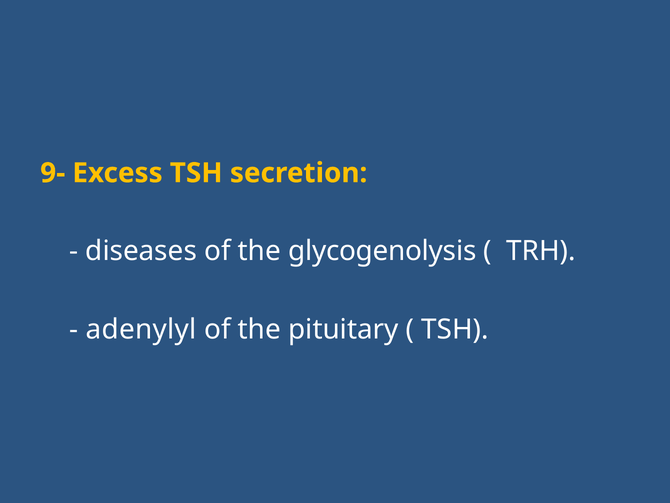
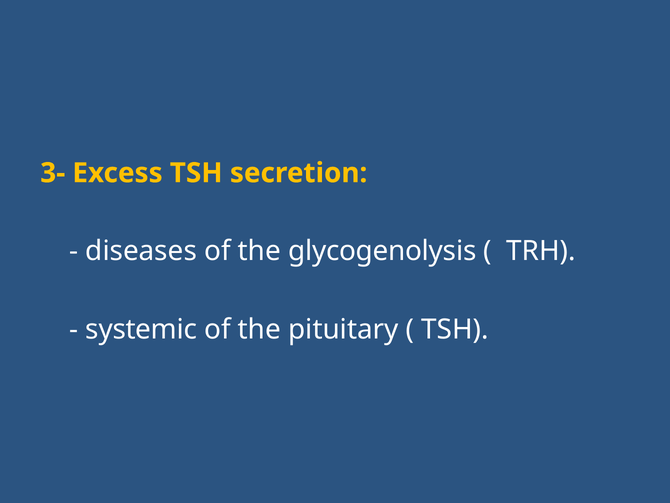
9-: 9- -> 3- (53, 173)
adenylyl: adenylyl -> systemic (141, 329)
